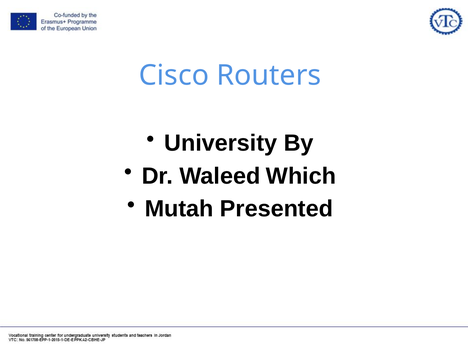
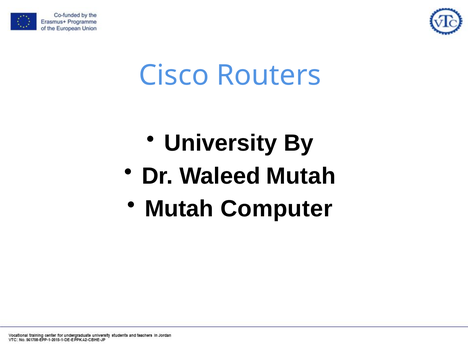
Waleed Which: Which -> Mutah (301, 176)
Presented: Presented -> Computer (276, 209)
